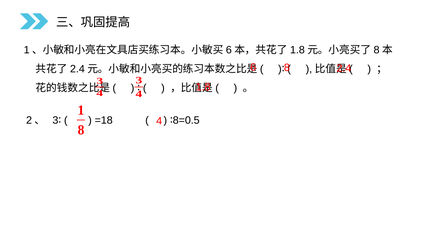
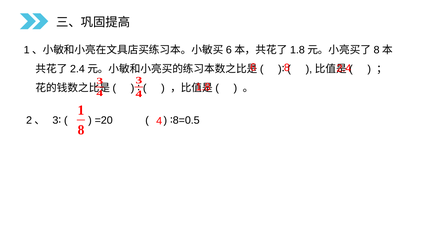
=18: =18 -> =20 (104, 120)
